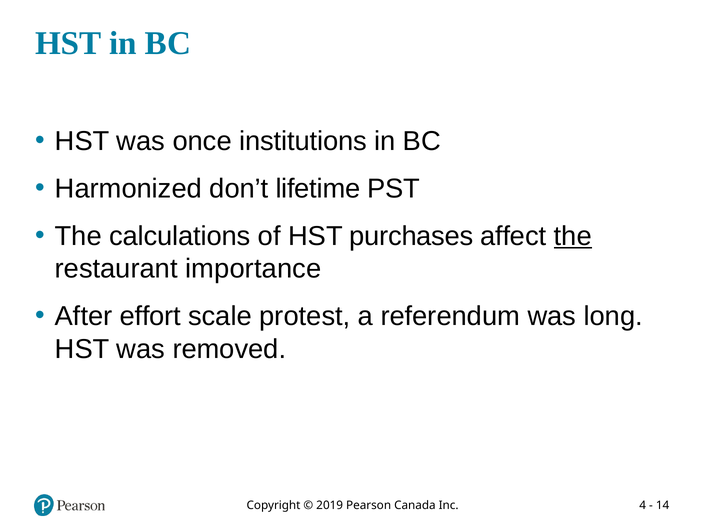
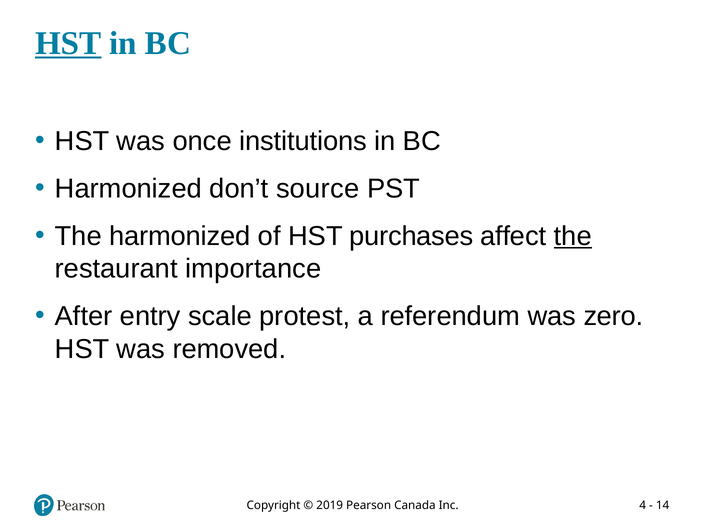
HST underline: none -> present (68, 43)
lifetime: lifetime -> source (318, 189)
The calculations: calculations -> harmonized (180, 236)
effort: effort -> entry (150, 317)
long: long -> zero (613, 317)
